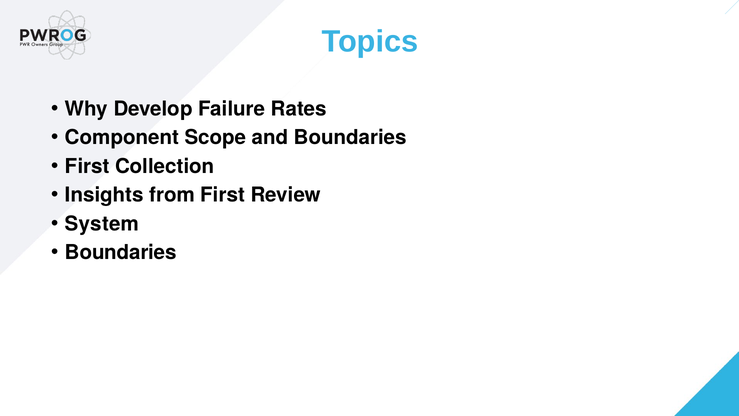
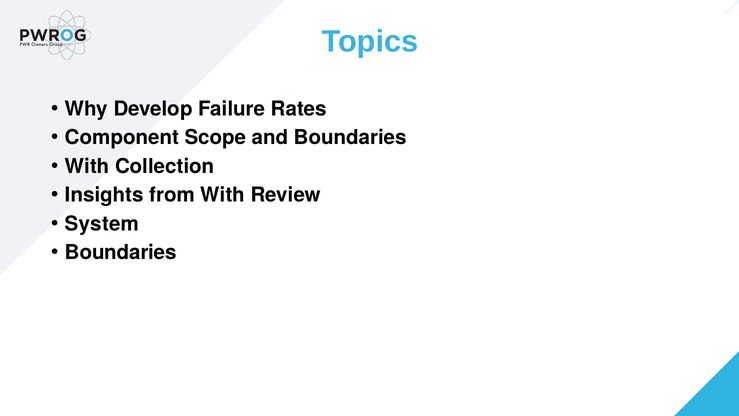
First: First -> With (87, 166)
from First: First -> With (223, 195)
